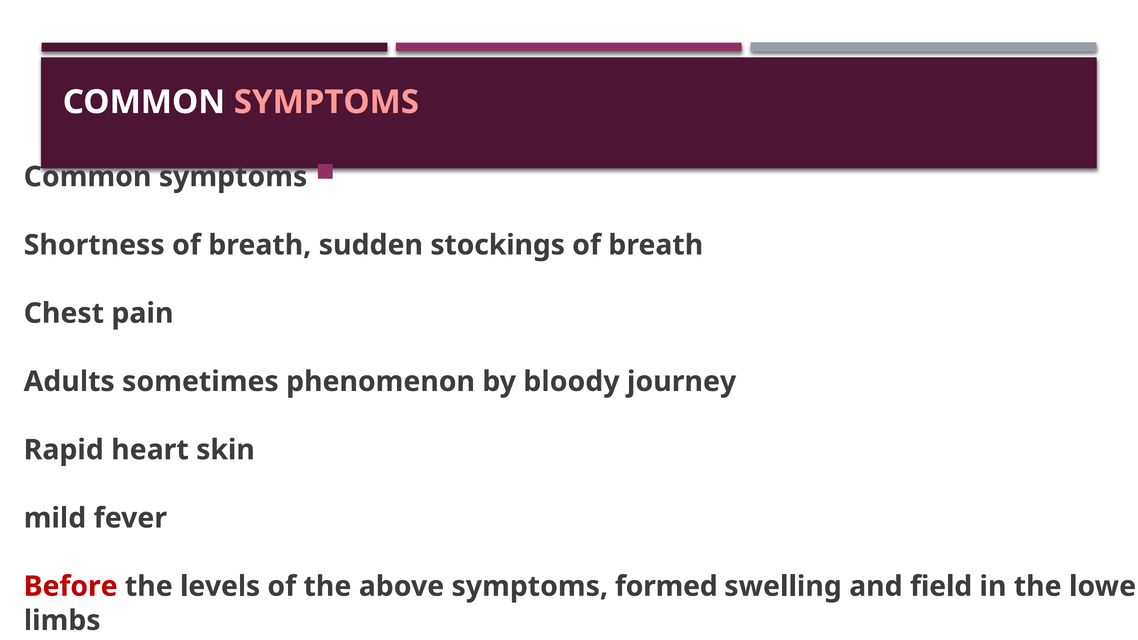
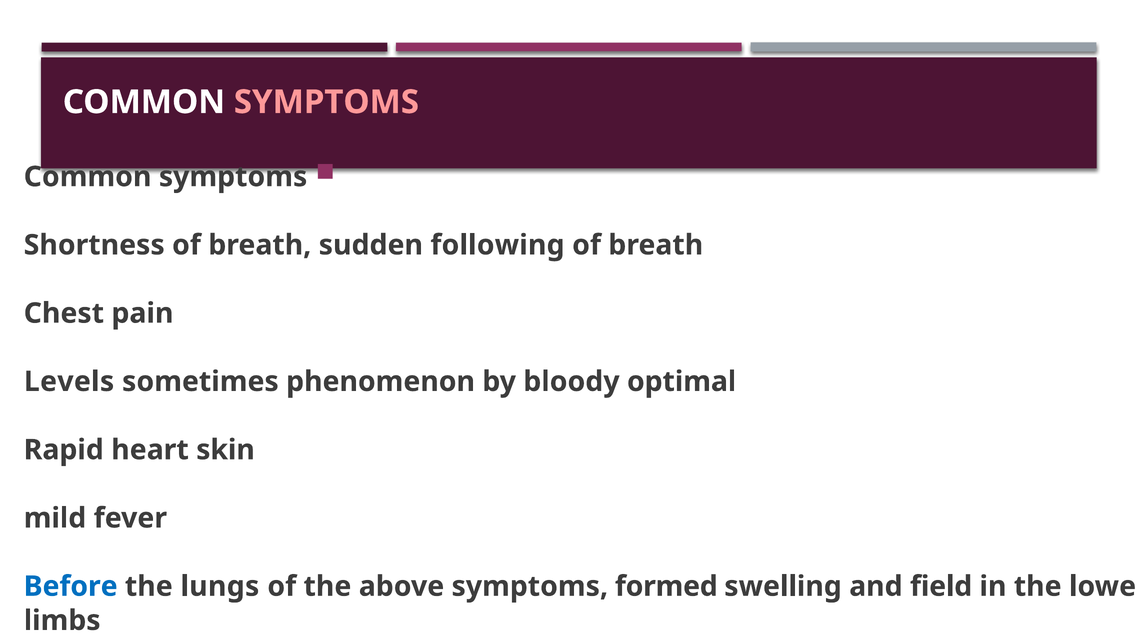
stockings: stockings -> following (497, 245)
Adults: Adults -> Levels (69, 382)
journey: journey -> optimal (682, 382)
Before colour: red -> blue (71, 587)
levels: levels -> lungs (220, 587)
